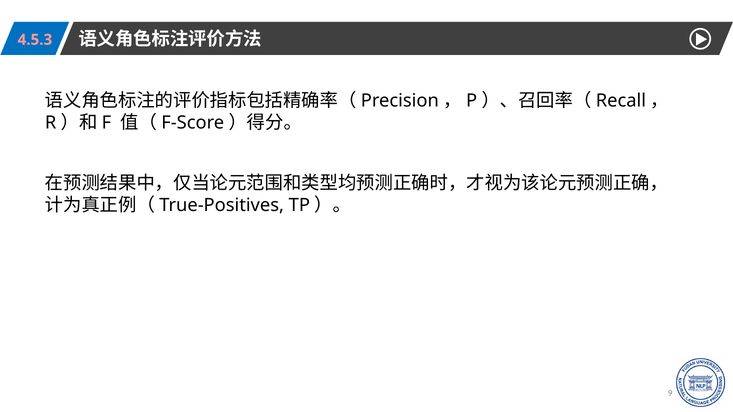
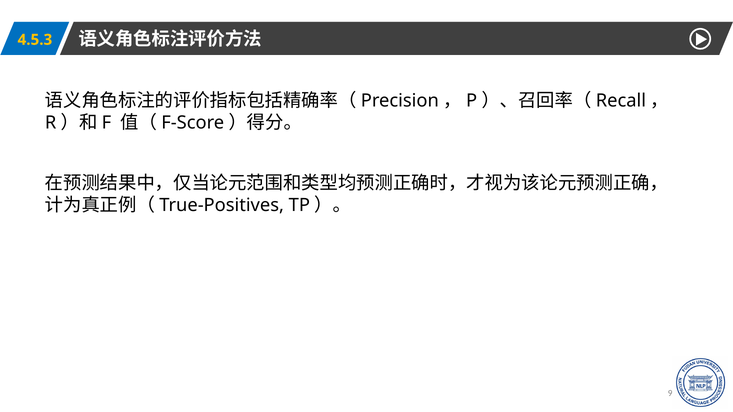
4.5.3 colour: pink -> yellow (35, 40)
